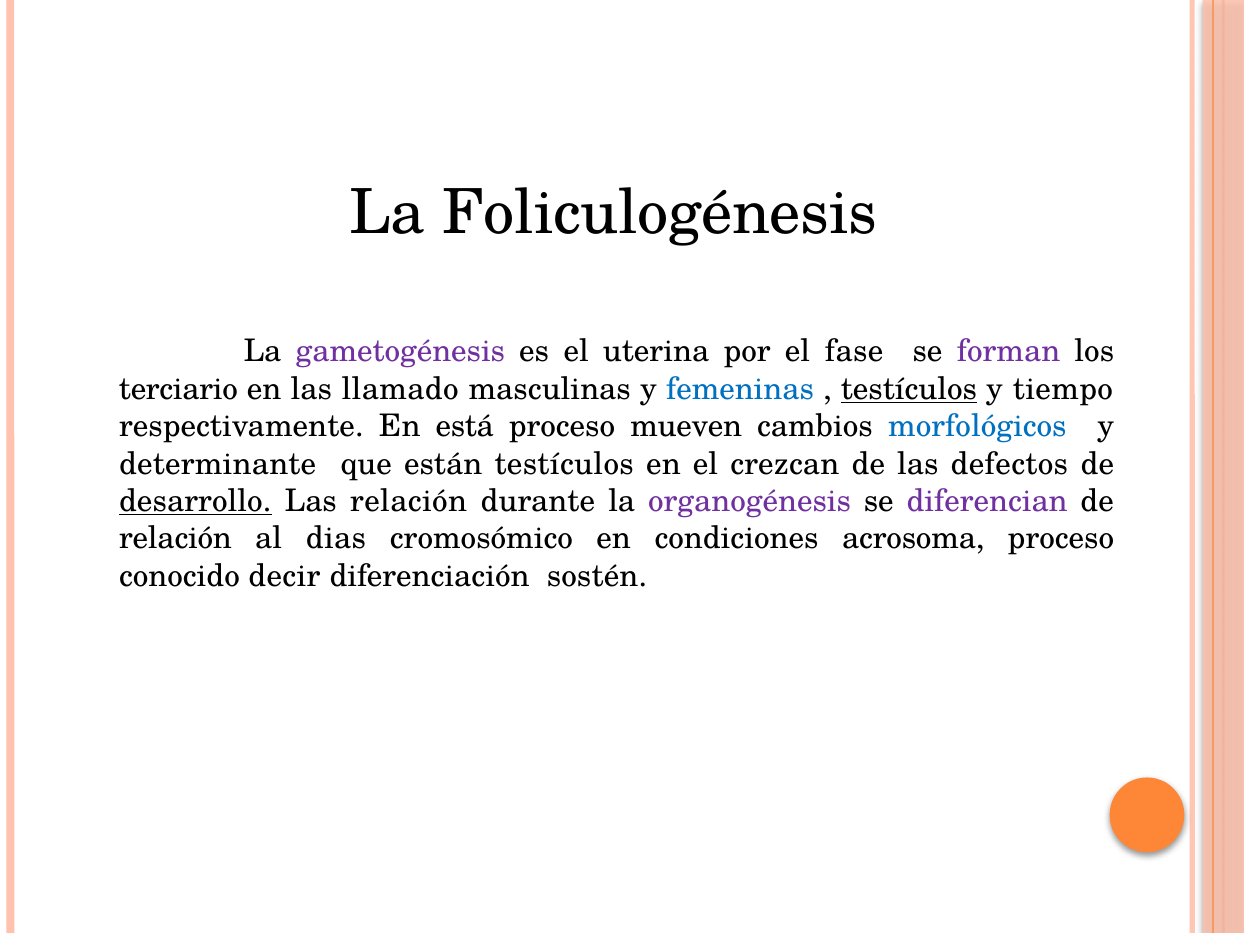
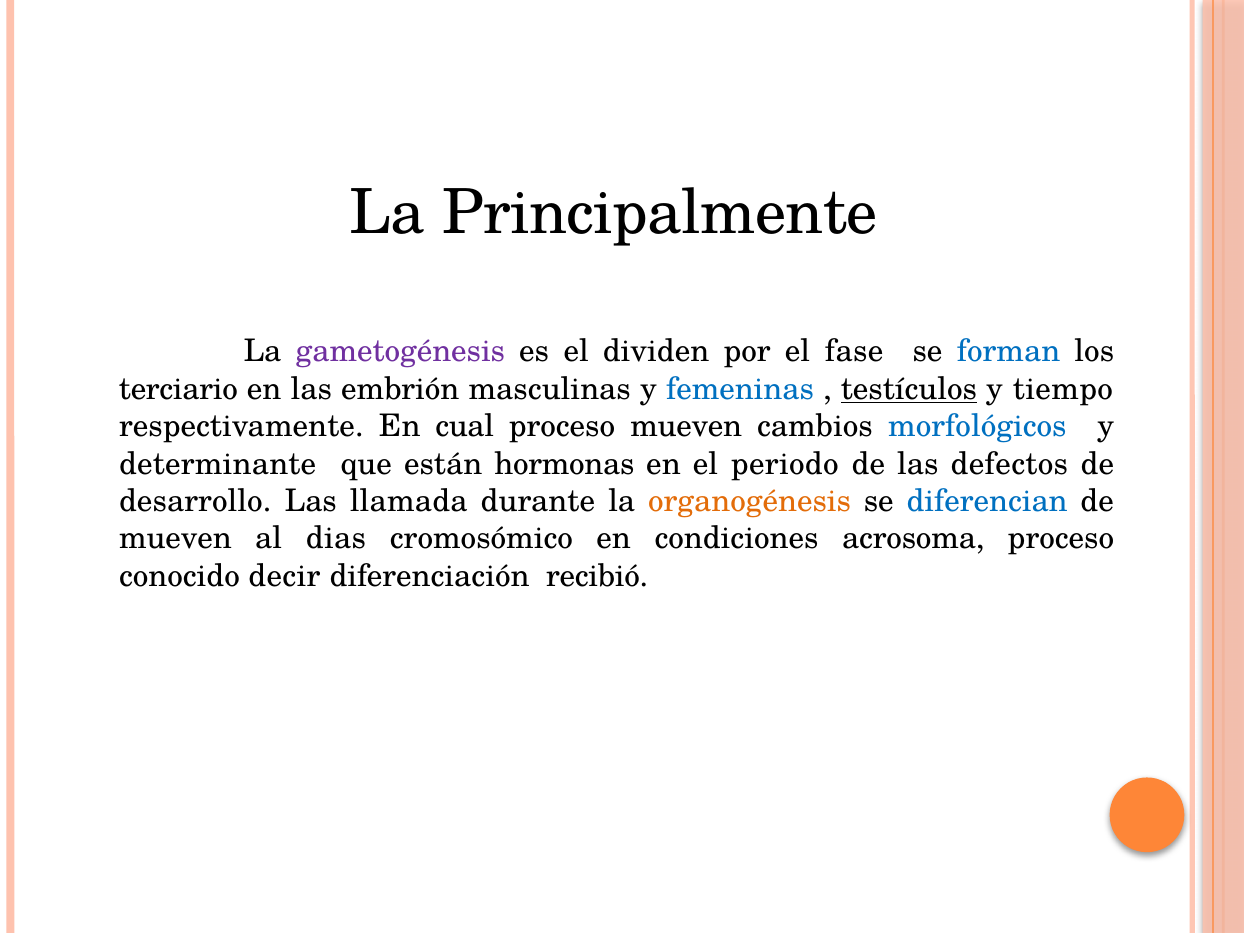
Foliculogénesis: Foliculogénesis -> Principalmente (660, 213)
uterina: uterina -> dividen (656, 351)
forman colour: purple -> blue (1009, 351)
llamado: llamado -> embrión (400, 389)
está: está -> cual (465, 426)
están testículos: testículos -> hormonas (564, 464)
crezcan: crezcan -> periodo (785, 464)
desarrollo underline: present -> none (195, 501)
Las relación: relación -> llamada (409, 501)
organogénesis colour: purple -> orange (750, 501)
diferencian colour: purple -> blue (987, 501)
relación: relación -> mueven (175, 538)
sostén: sostén -> recibió (597, 576)
